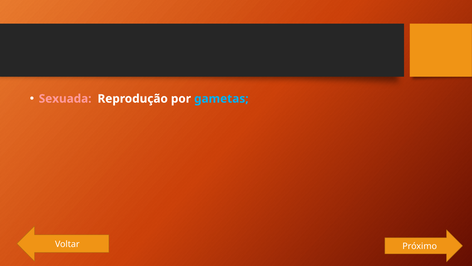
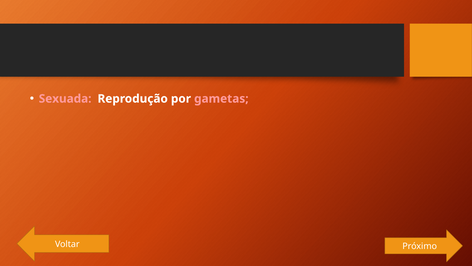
gametas colour: light blue -> pink (221, 99)
